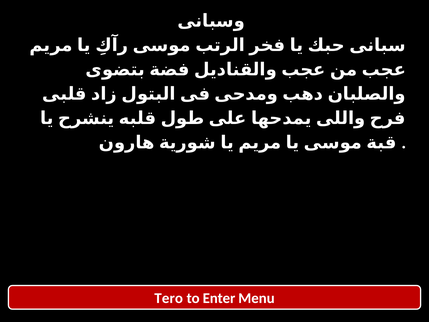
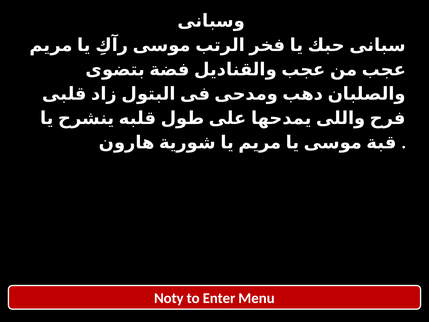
Tero: Tero -> Noty (169, 298)
